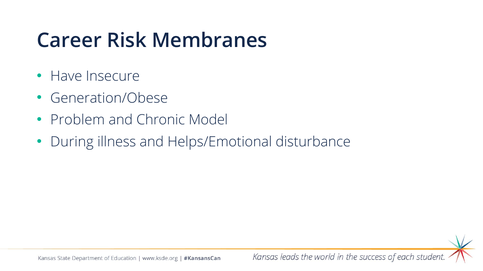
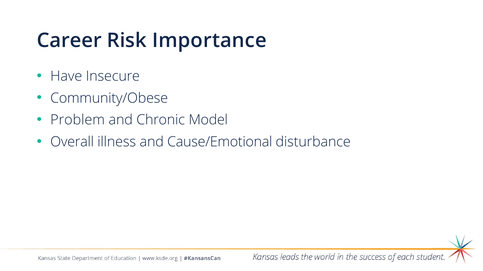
Membranes: Membranes -> Importance (209, 41)
Generation/Obese: Generation/Obese -> Community/Obese (109, 98)
During: During -> Overall (72, 142)
Helps/Emotional: Helps/Emotional -> Cause/Emotional (220, 142)
